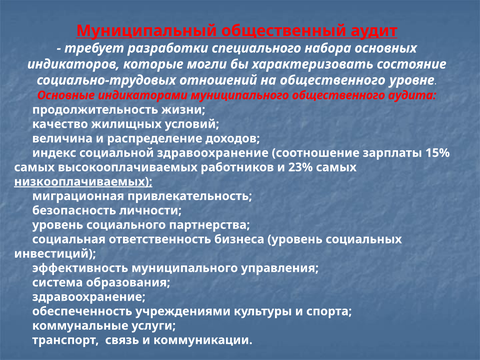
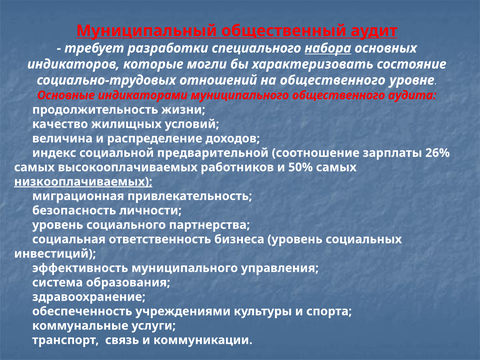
набора underline: none -> present (328, 48)
социальной здравоохранение: здравоохранение -> предварительной (213, 153)
15%: 15% -> 26% (438, 153)
23%: 23% -> 50% (301, 167)
